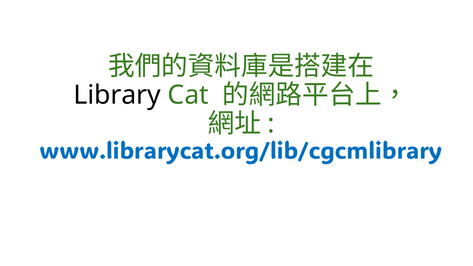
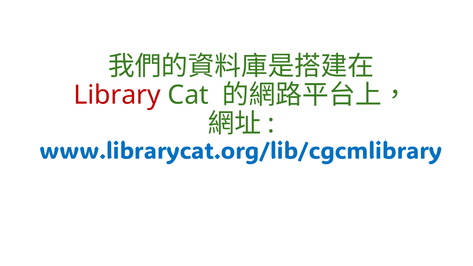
Library colour: black -> red (117, 95)
